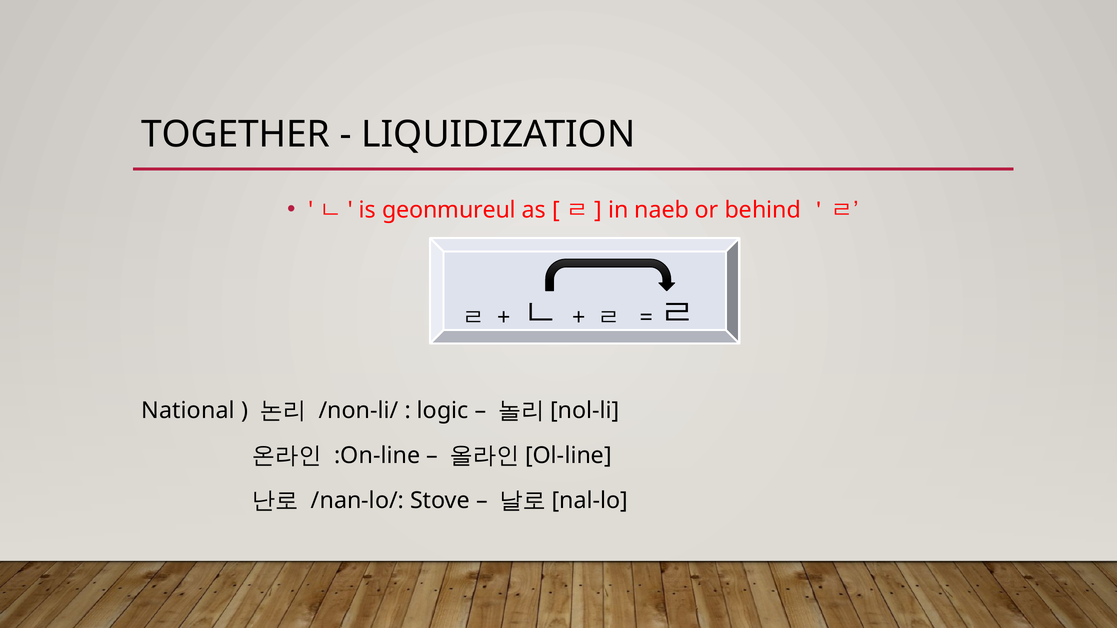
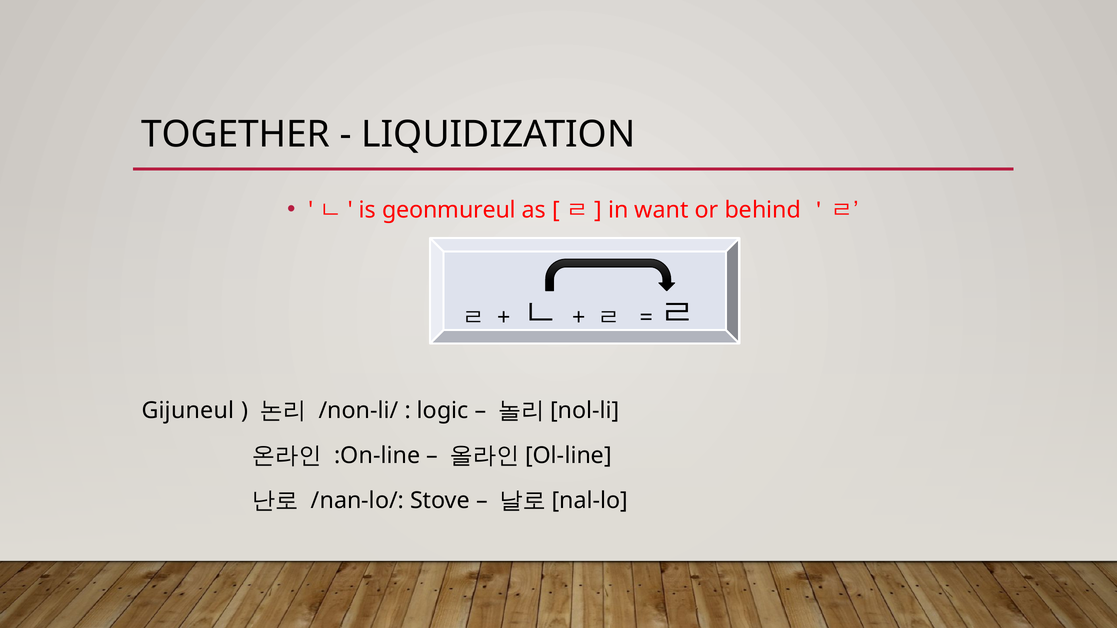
naeb: naeb -> want (662, 210)
National: National -> Gijuneul (188, 411)
